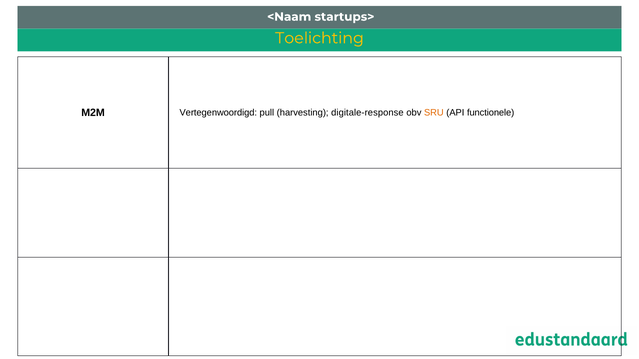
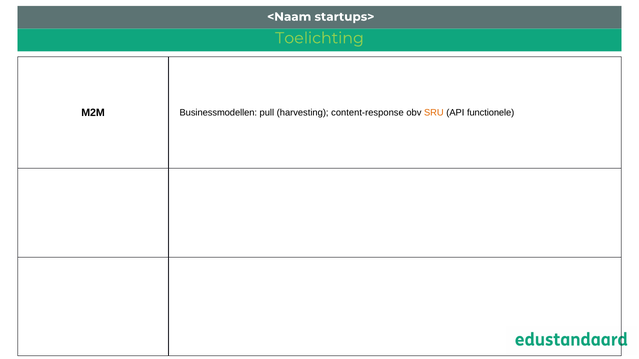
Toelichting colour: yellow -> light green (320, 38)
Vertegenwoordigd: Vertegenwoordigd -> Businessmodellen (218, 113)
digitale-response: digitale-response -> content-response (367, 113)
